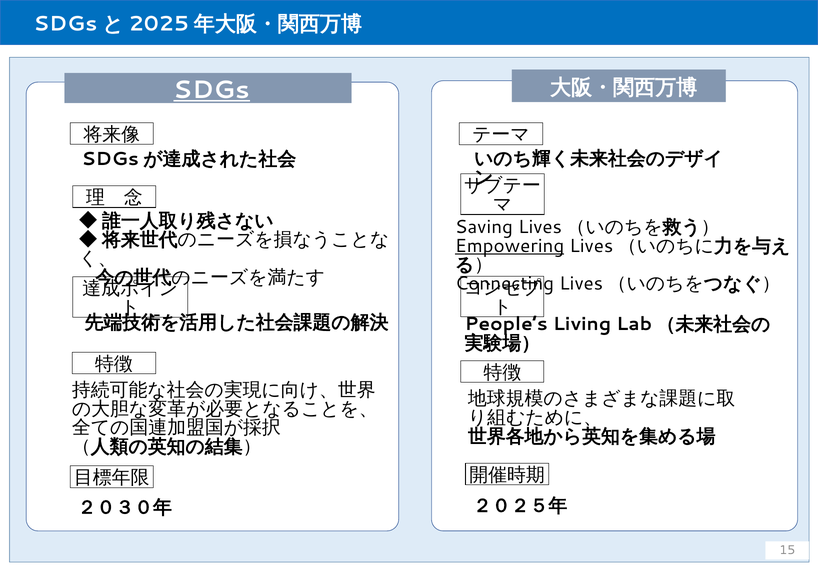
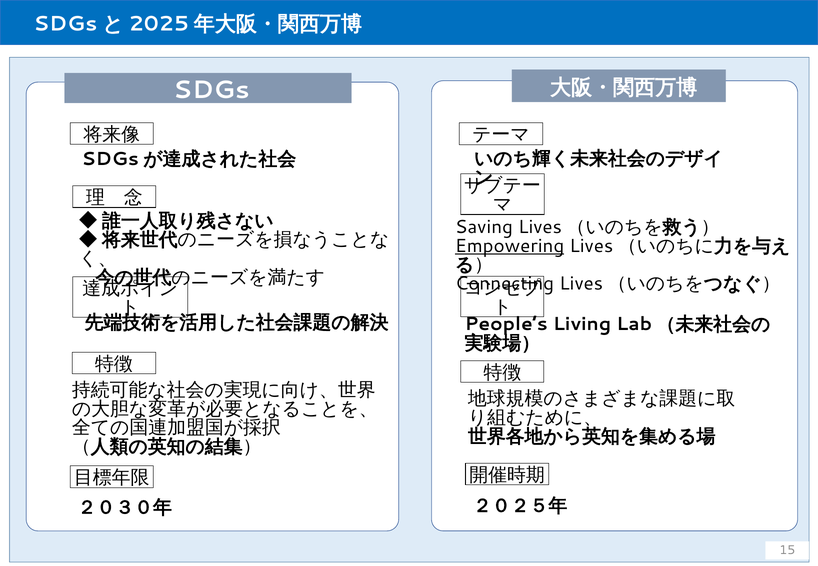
SDGs underline: present -> none (212, 90)
